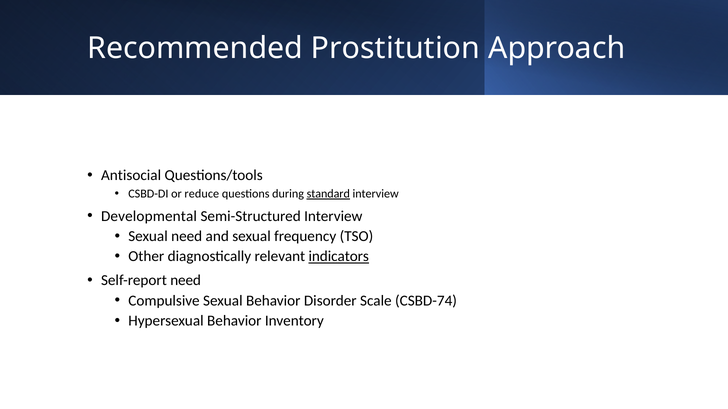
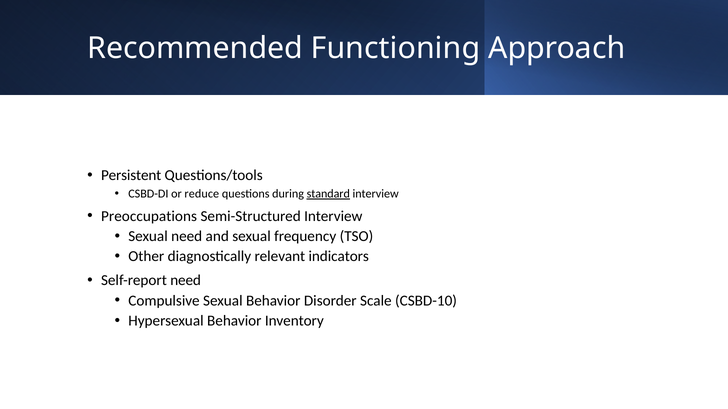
Prostitution: Prostitution -> Functioning (396, 48)
Antisocial: Antisocial -> Persistent (131, 176)
Developmental: Developmental -> Preoccupations (149, 216)
indicators underline: present -> none (339, 257)
CSBD-74: CSBD-74 -> CSBD-10 (426, 301)
